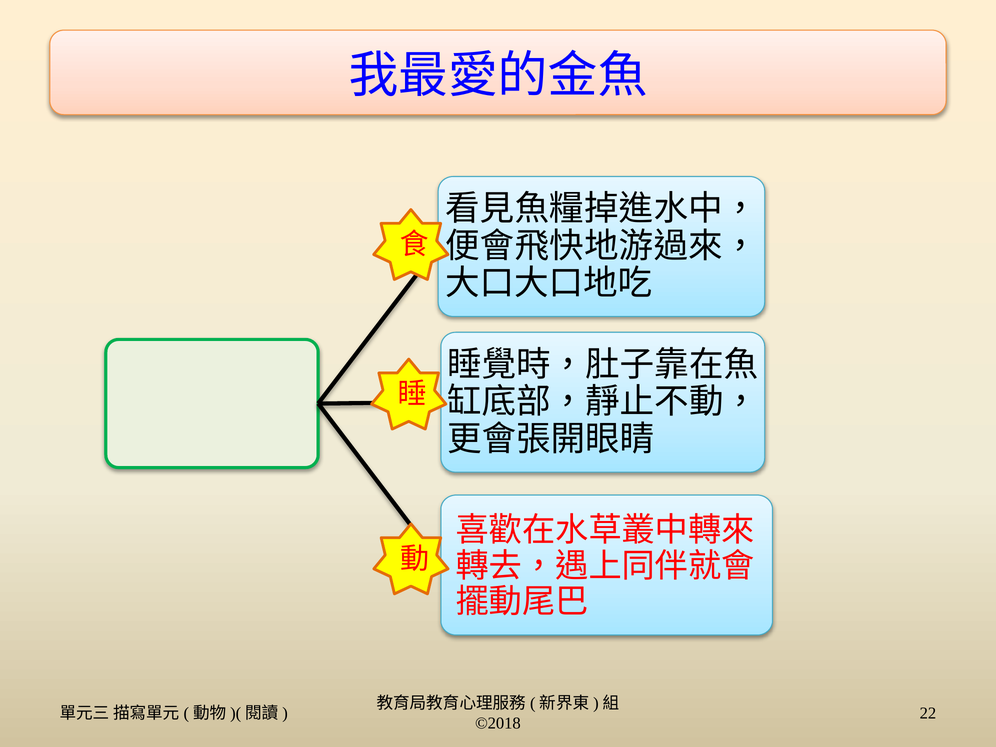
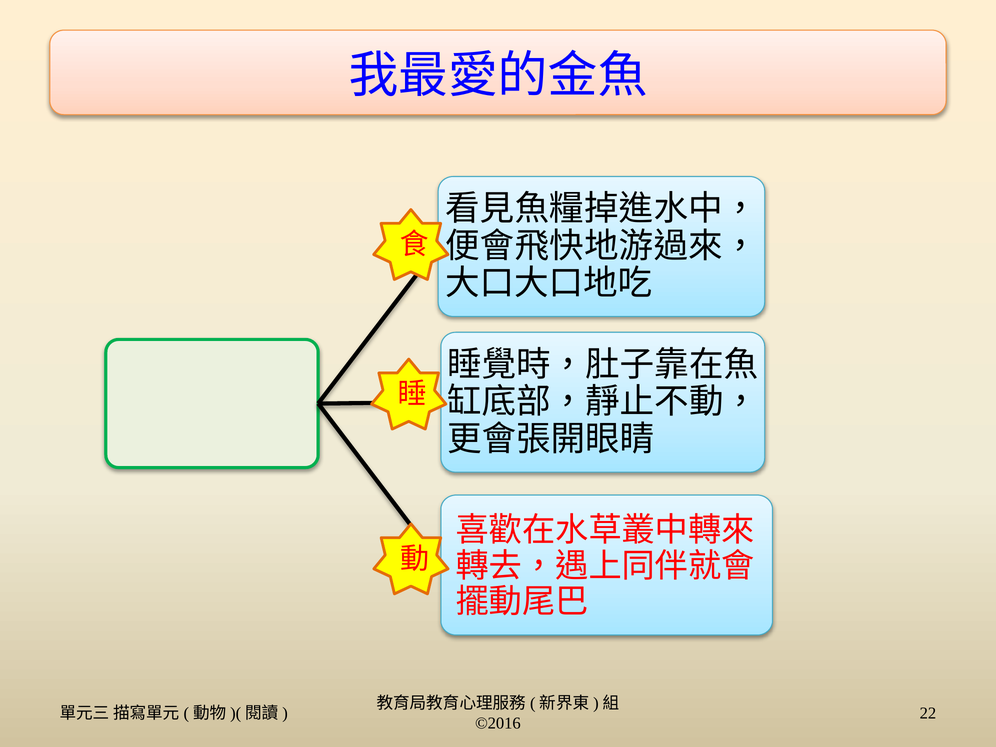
©2018: ©2018 -> ©2016 (498, 723)
